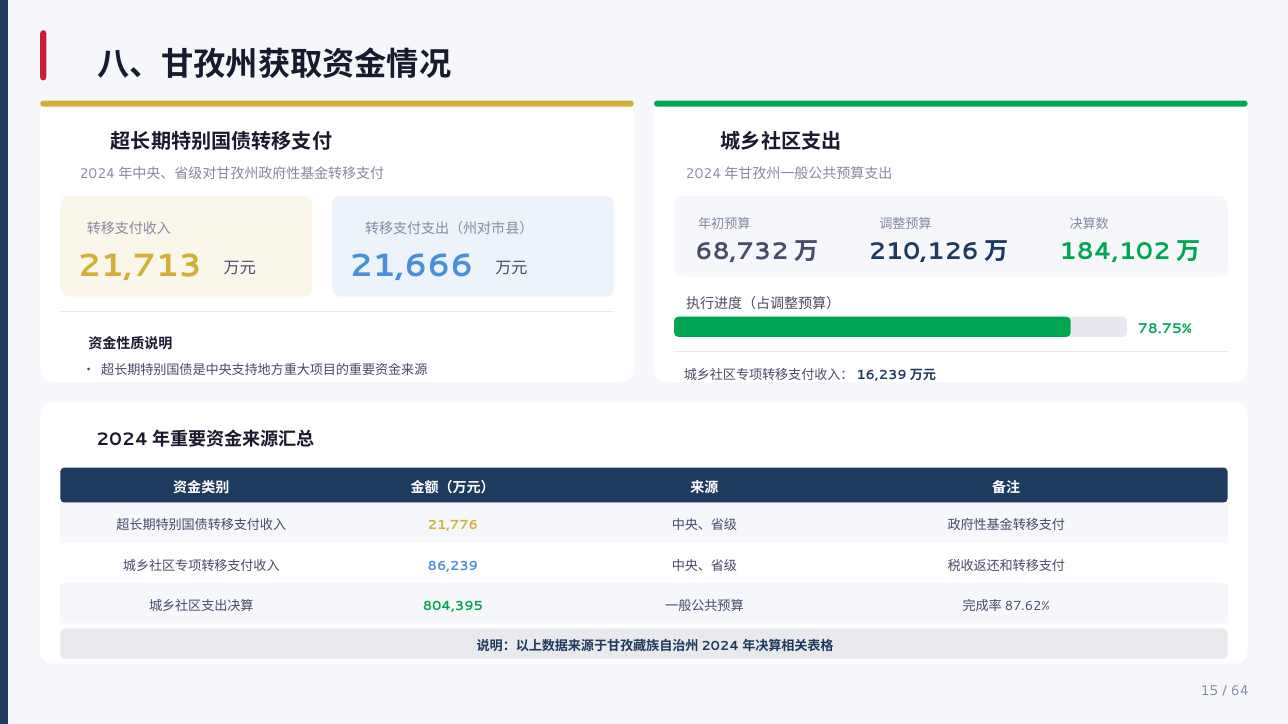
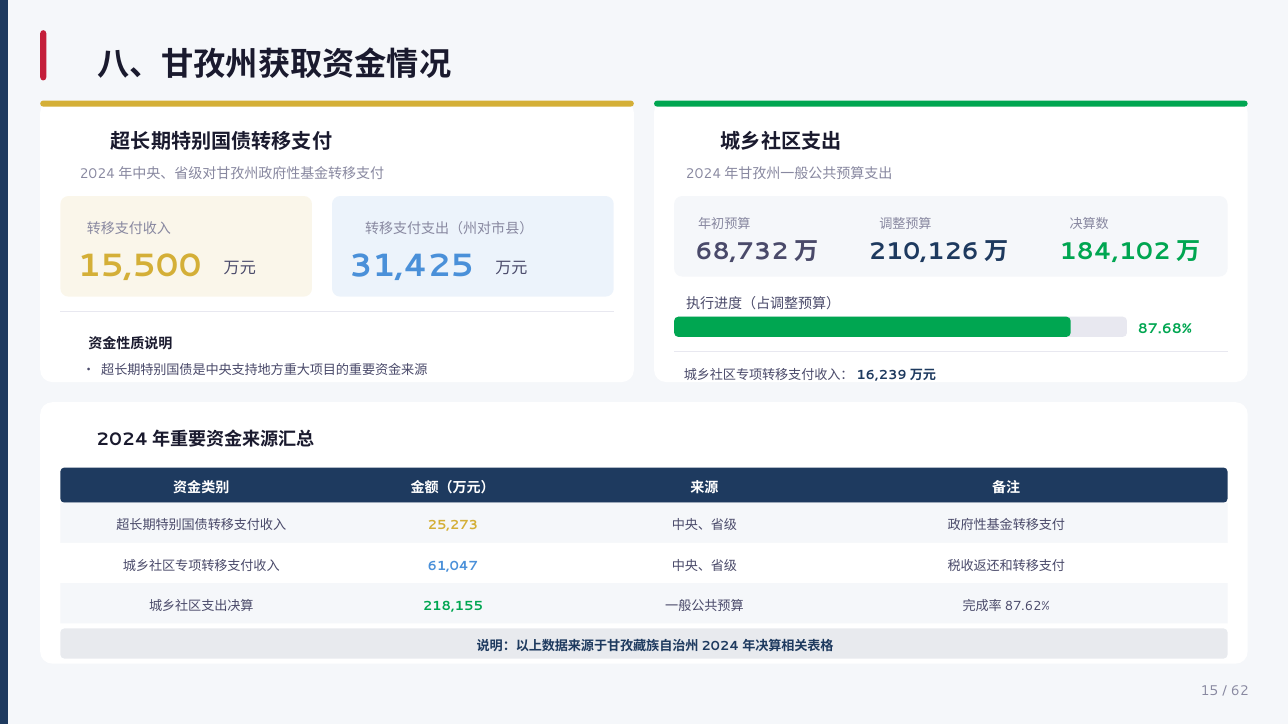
21,713: 21,713 -> 15,500 (140, 266)
21,666: 21,666 -> 31,425 (411, 266)
78.75%: 78.75% -> 87.68% (1165, 329)
21,776: 21,776 -> 25,273 (453, 526)
86,239: 86,239 -> 61,047 (453, 566)
804,395: 804,395 -> 218,155 (453, 606)
64: 64 -> 62 (1240, 692)
